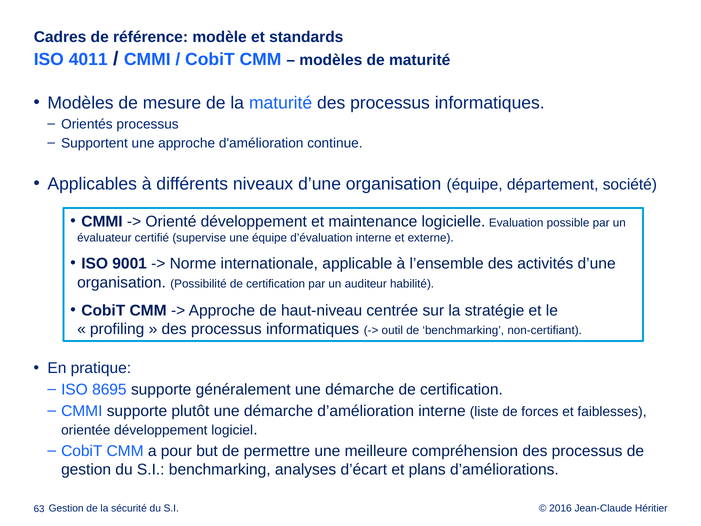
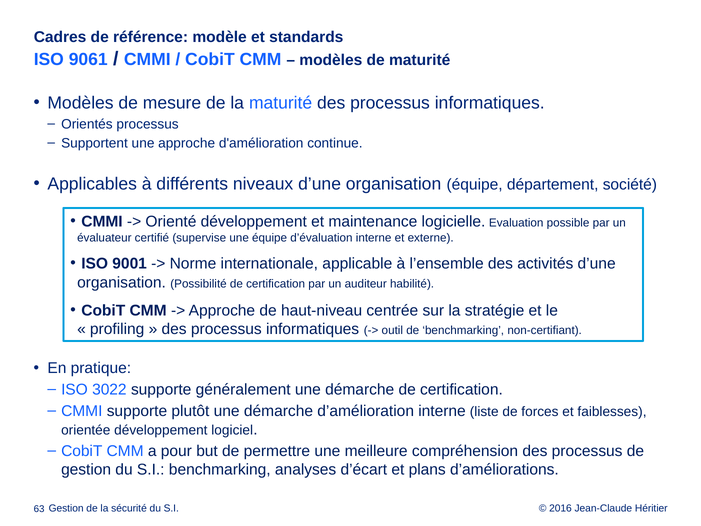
4011: 4011 -> 9061 (88, 59)
8695: 8695 -> 3022 (109, 389)
